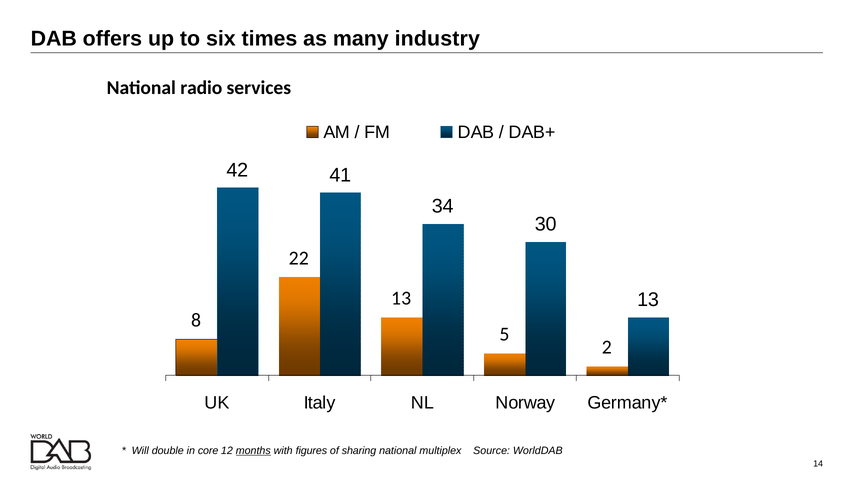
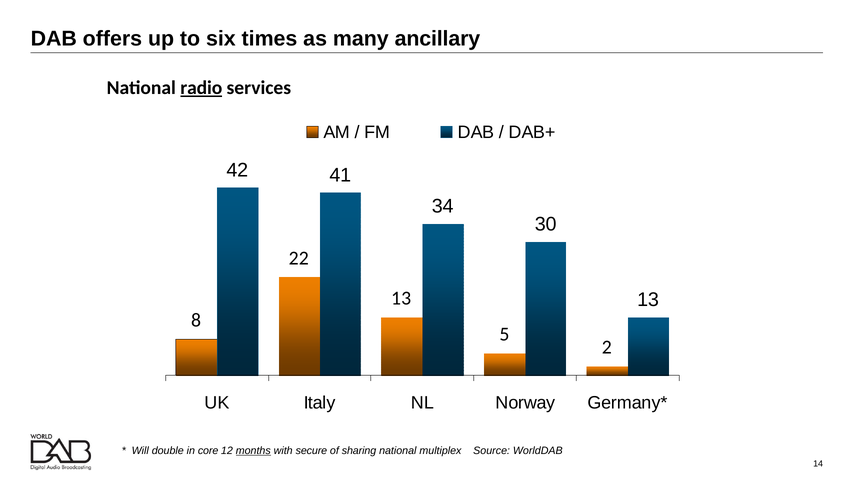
industry: industry -> ancillary (437, 39)
radio underline: none -> present (201, 88)
figures: figures -> secure (311, 451)
